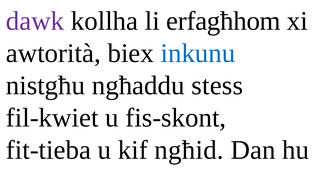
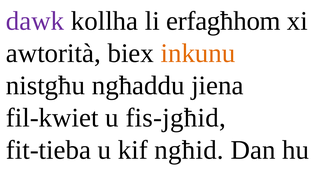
inkunu colour: blue -> orange (198, 53)
stess: stess -> jiena (217, 86)
fis-skont: fis-skont -> fis-jgħid (176, 118)
